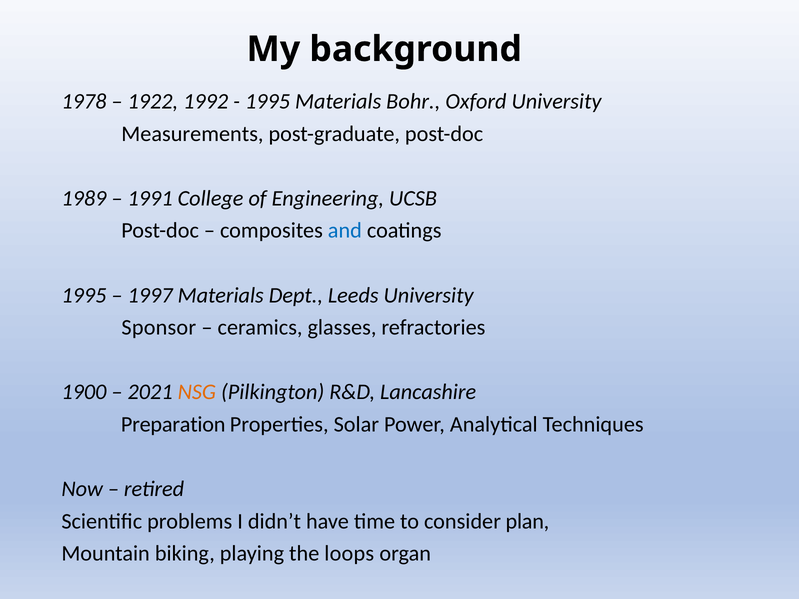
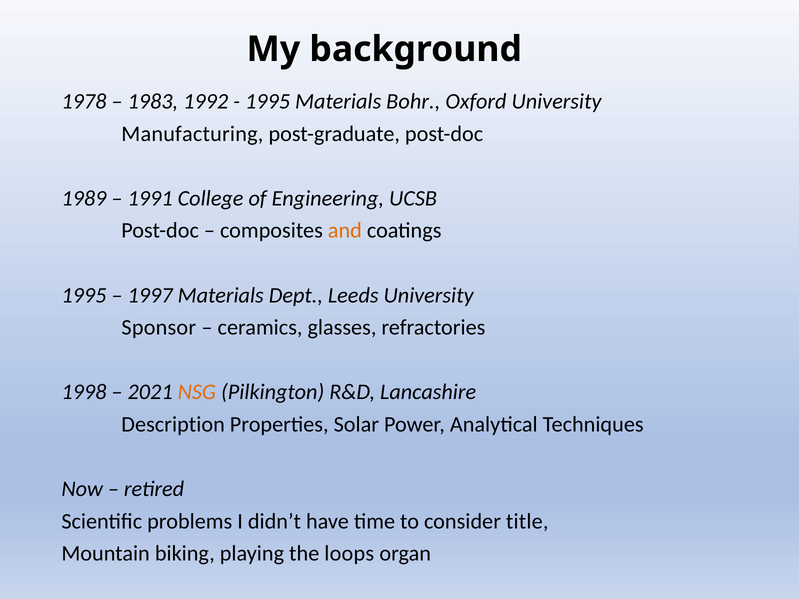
1922: 1922 -> 1983 (153, 102)
Measurements: Measurements -> Manufacturing (192, 134)
and colour: blue -> orange (345, 231)
1900: 1900 -> 1998 (84, 392)
Preparation: Preparation -> Description (173, 425)
plan: plan -> title (527, 522)
